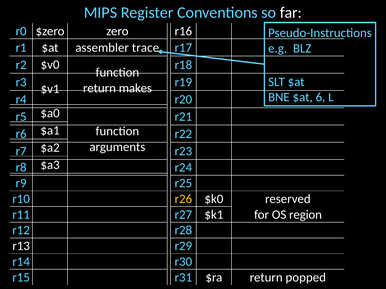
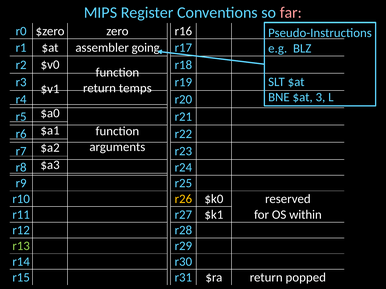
far colour: white -> pink (291, 13)
trace: trace -> going (146, 48)
makes: makes -> temps (135, 88)
6: 6 -> 3 (320, 97)
region: region -> within (305, 215)
r13 colour: white -> light green (21, 246)
